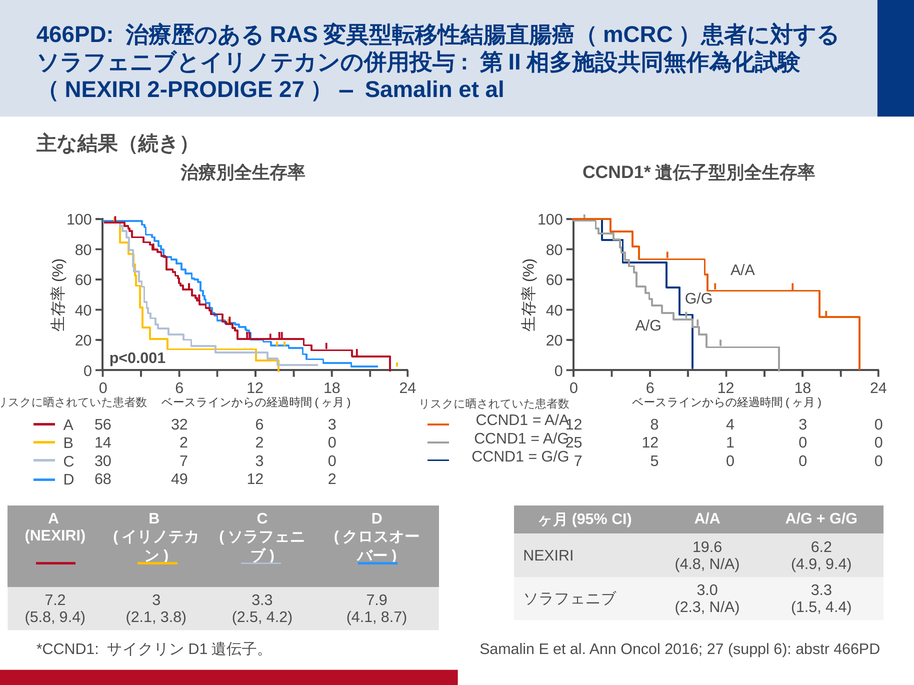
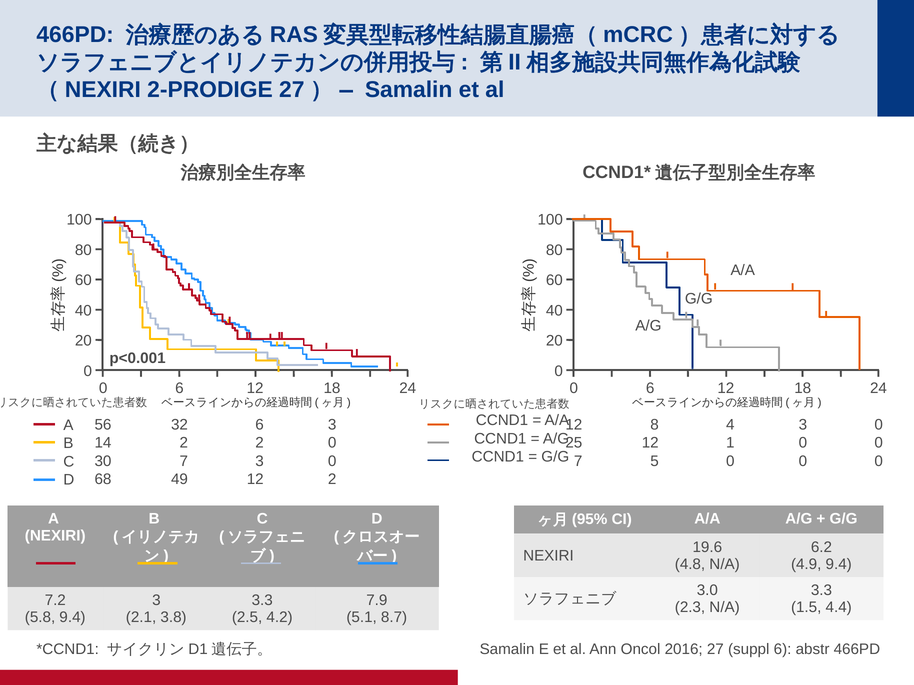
4.1: 4.1 -> 5.1 (362, 618)
